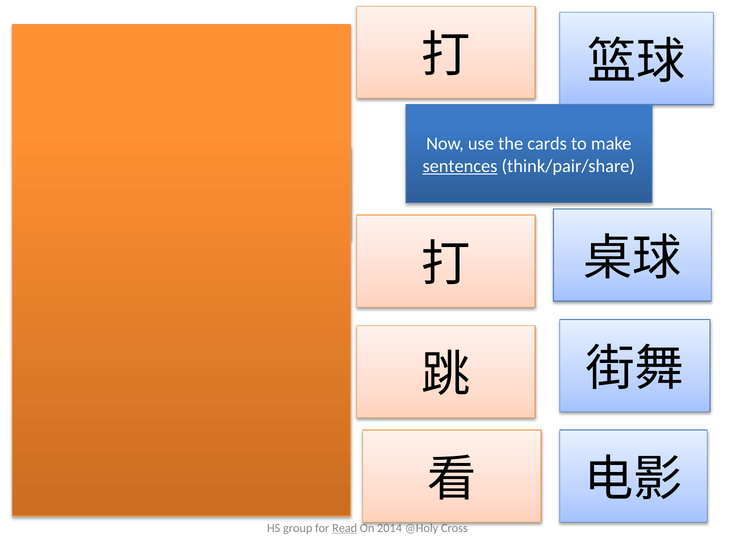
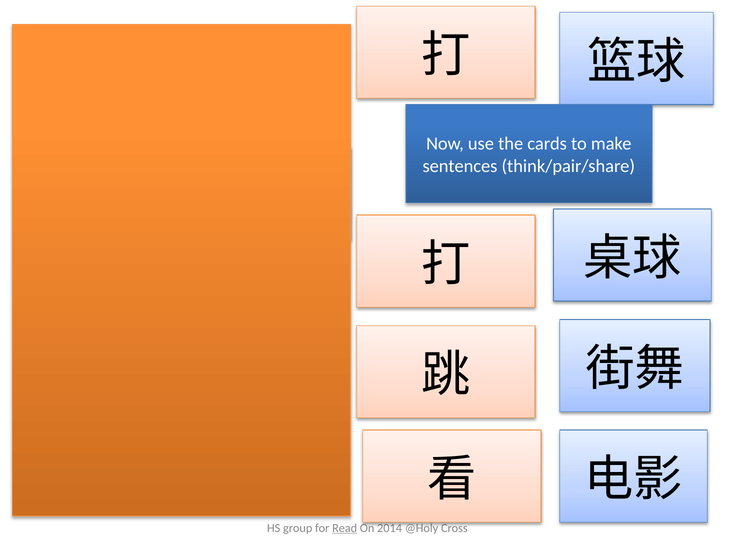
sentences underline: present -> none (460, 166)
